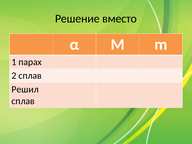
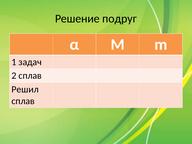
вместо: вместо -> подруг (120, 19)
парах: парах -> задач (30, 62)
